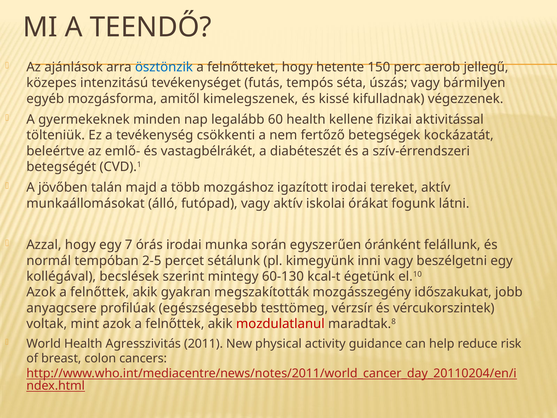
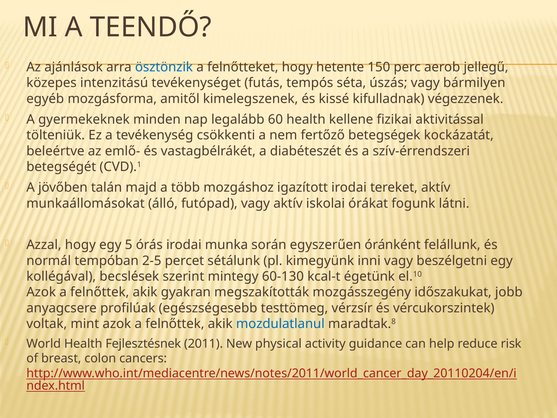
7: 7 -> 5 (129, 245)
mozdulatlanul colour: red -> blue (280, 324)
Agresszivitás: Agresszivitás -> Fejlesztésnek (143, 343)
